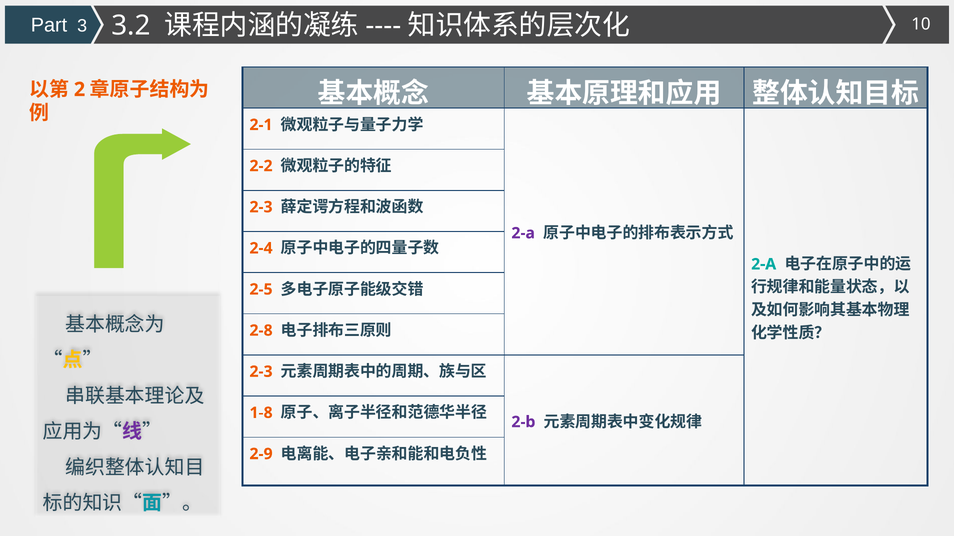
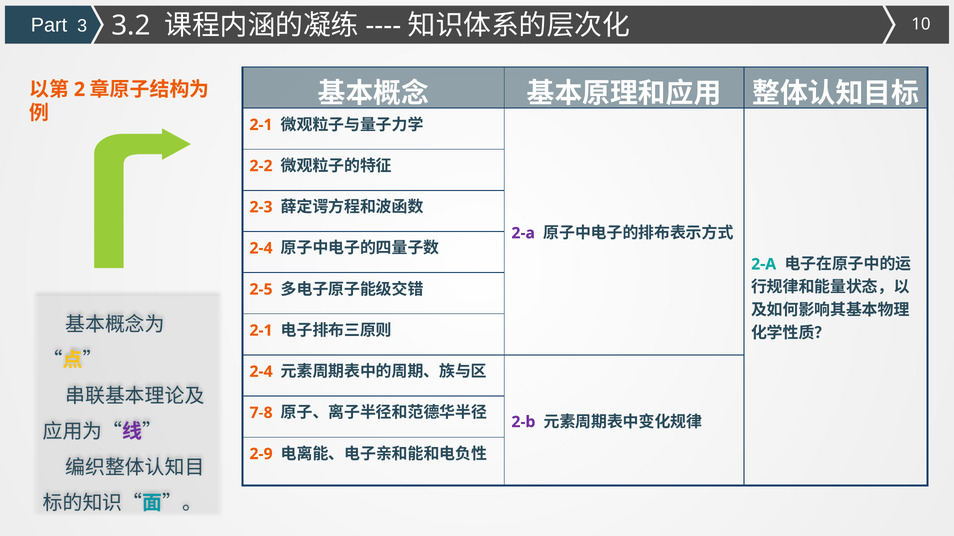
2-8: 2-8 -> 2-1 (261, 331)
2-3: 2-3 -> 2-4 (261, 372)
1-8: 1-8 -> 7-8 (261, 413)
